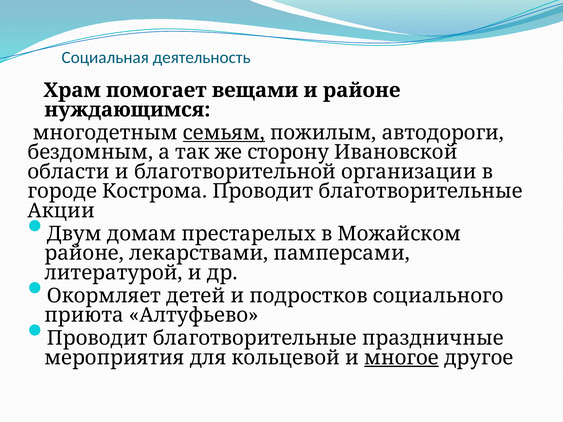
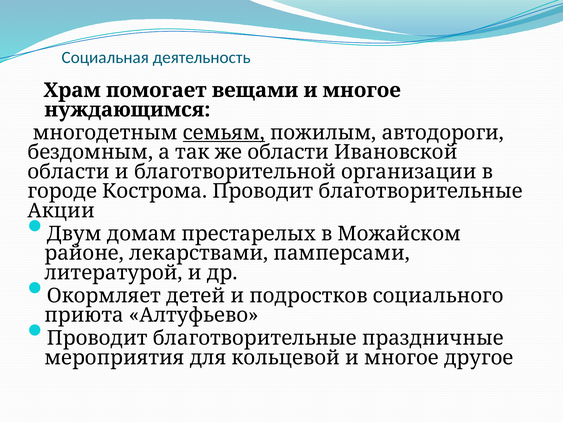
вещами и районе: районе -> многое (362, 90)
же сторону: сторону -> области (288, 152)
многое underline: present -> none (402, 358)
